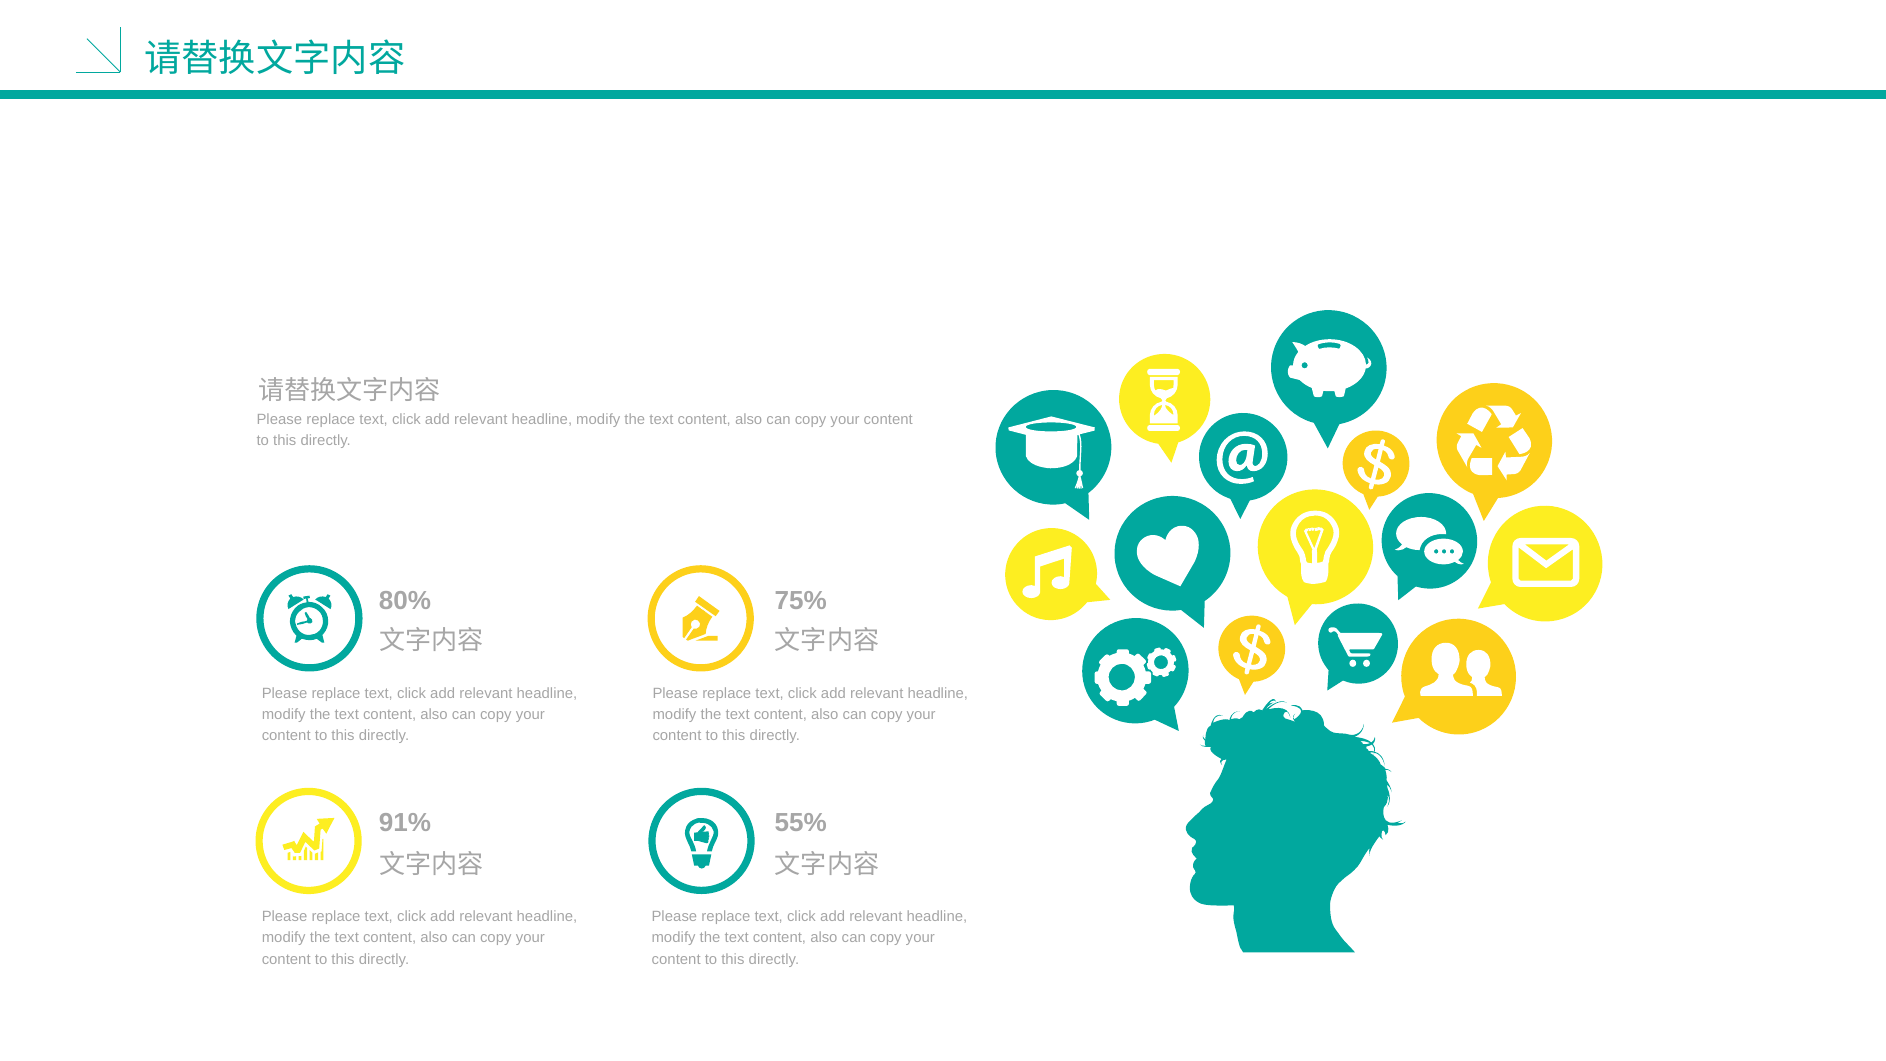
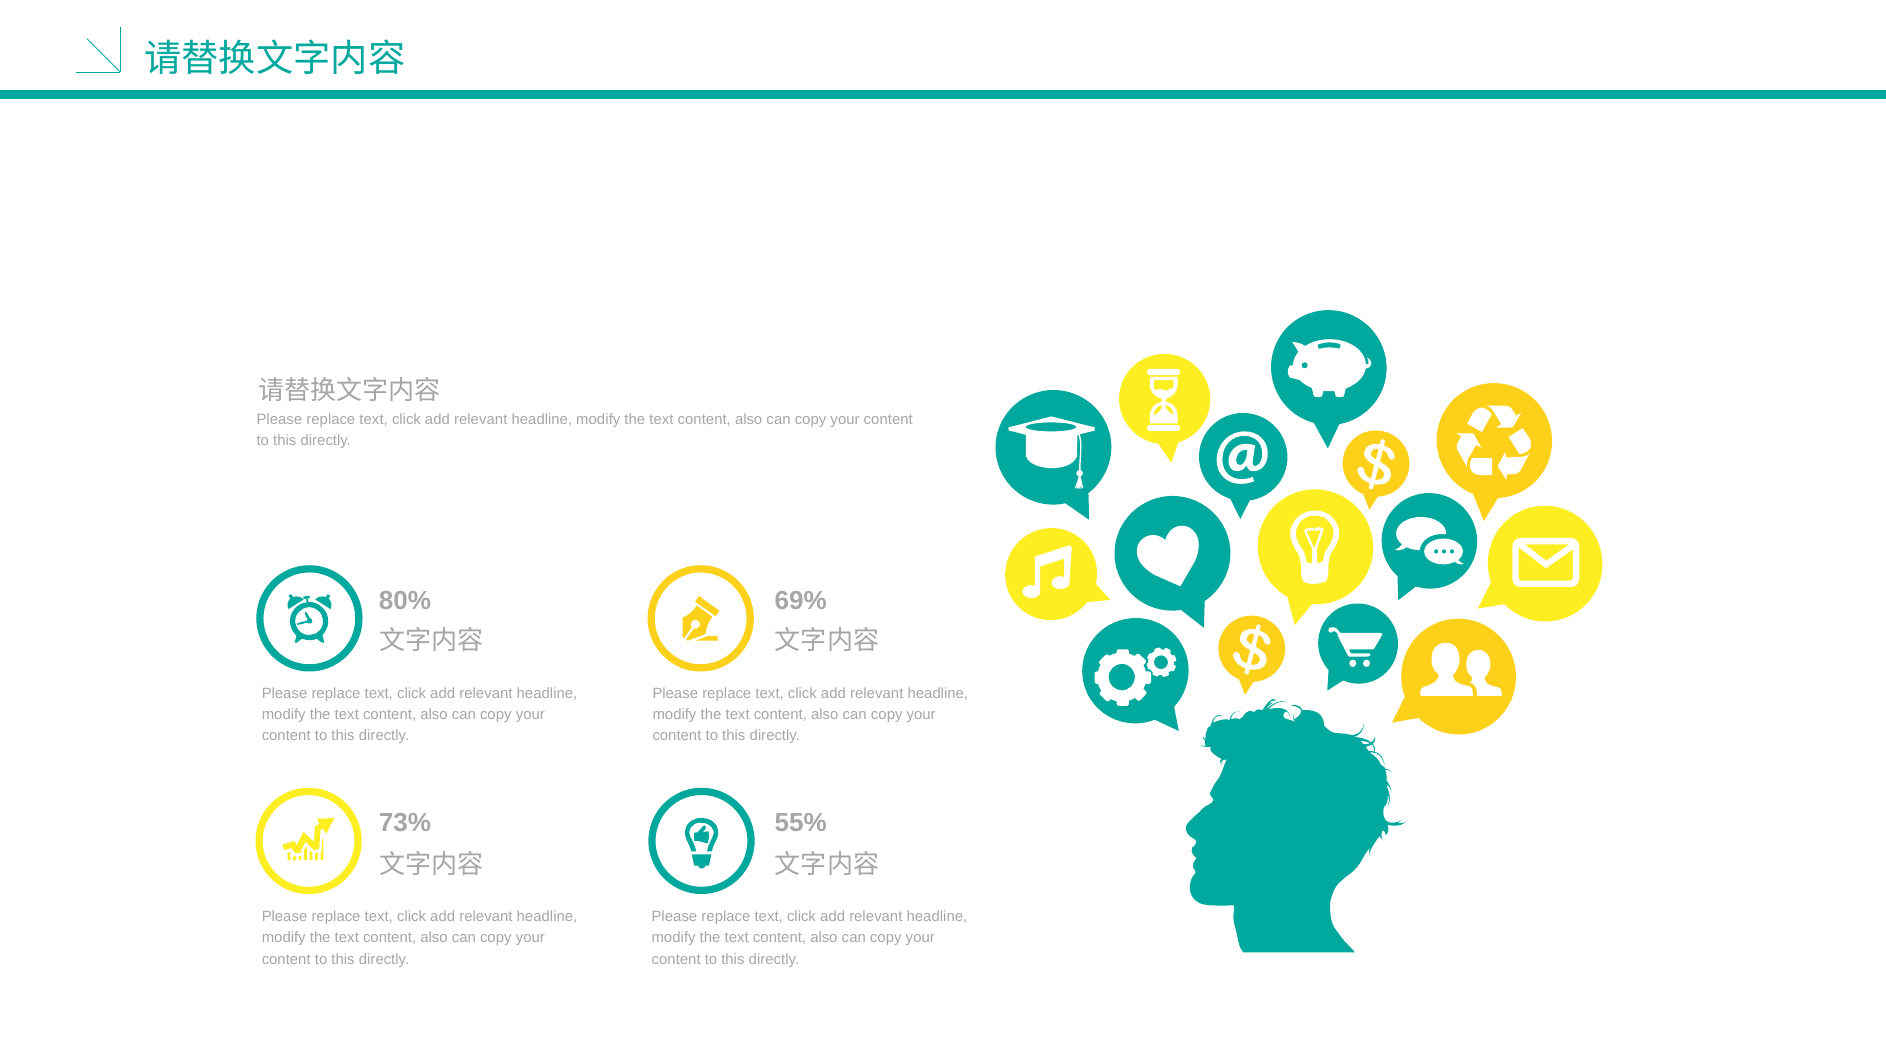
75%: 75% -> 69% (801, 601)
91%: 91% -> 73% (405, 823)
